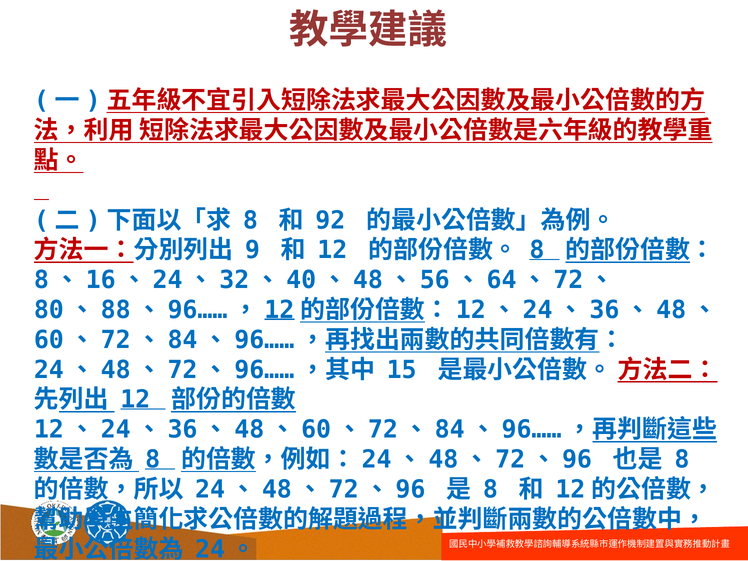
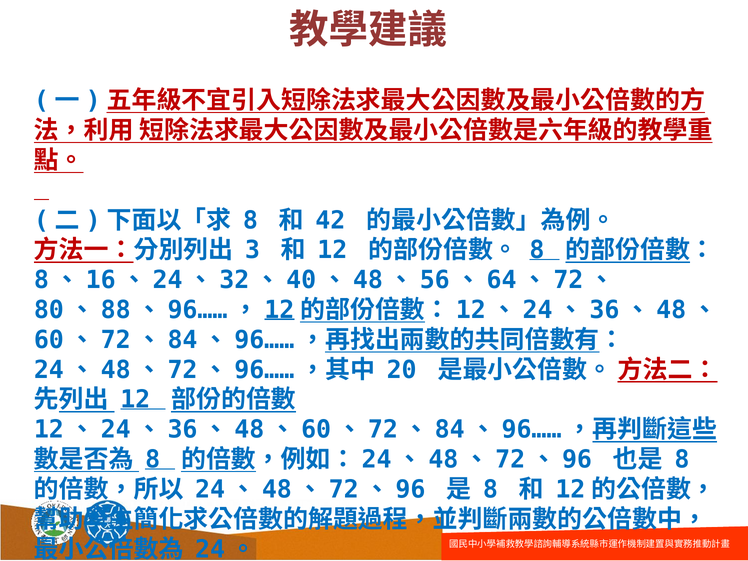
92: 92 -> 42 (330, 220)
9: 9 -> 3 (252, 250)
15: 15 -> 20 (402, 370)
